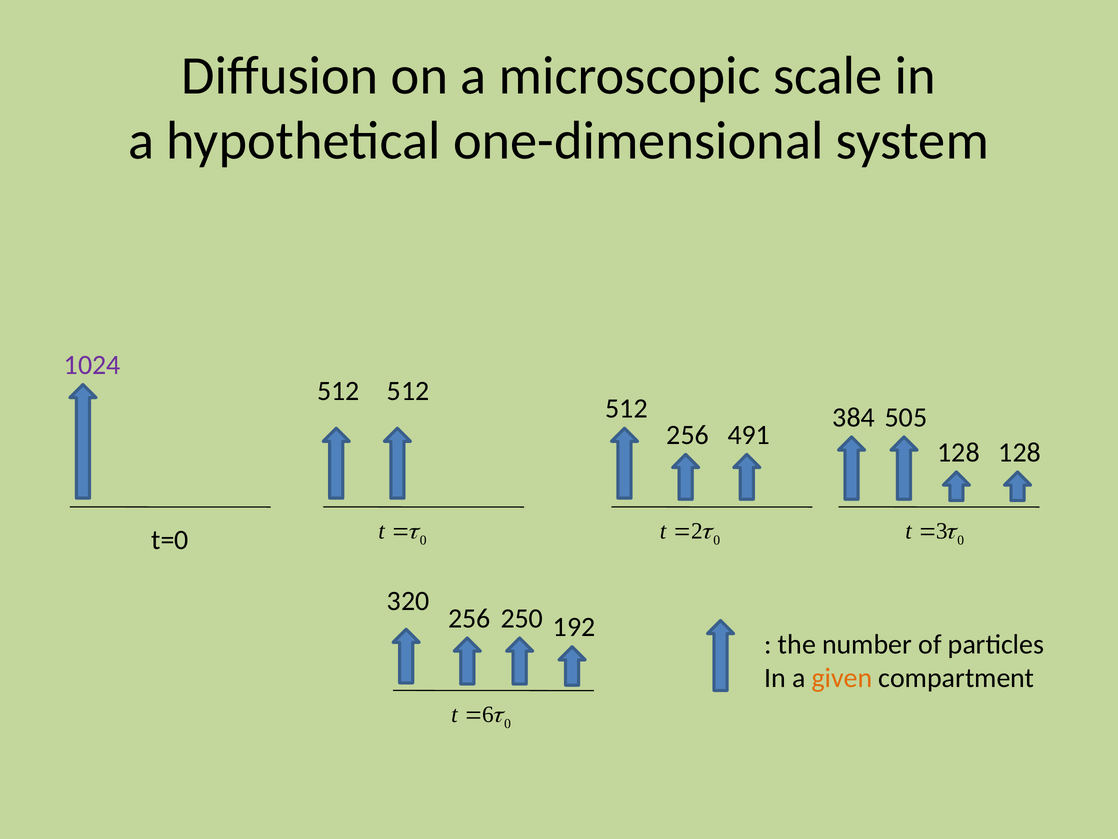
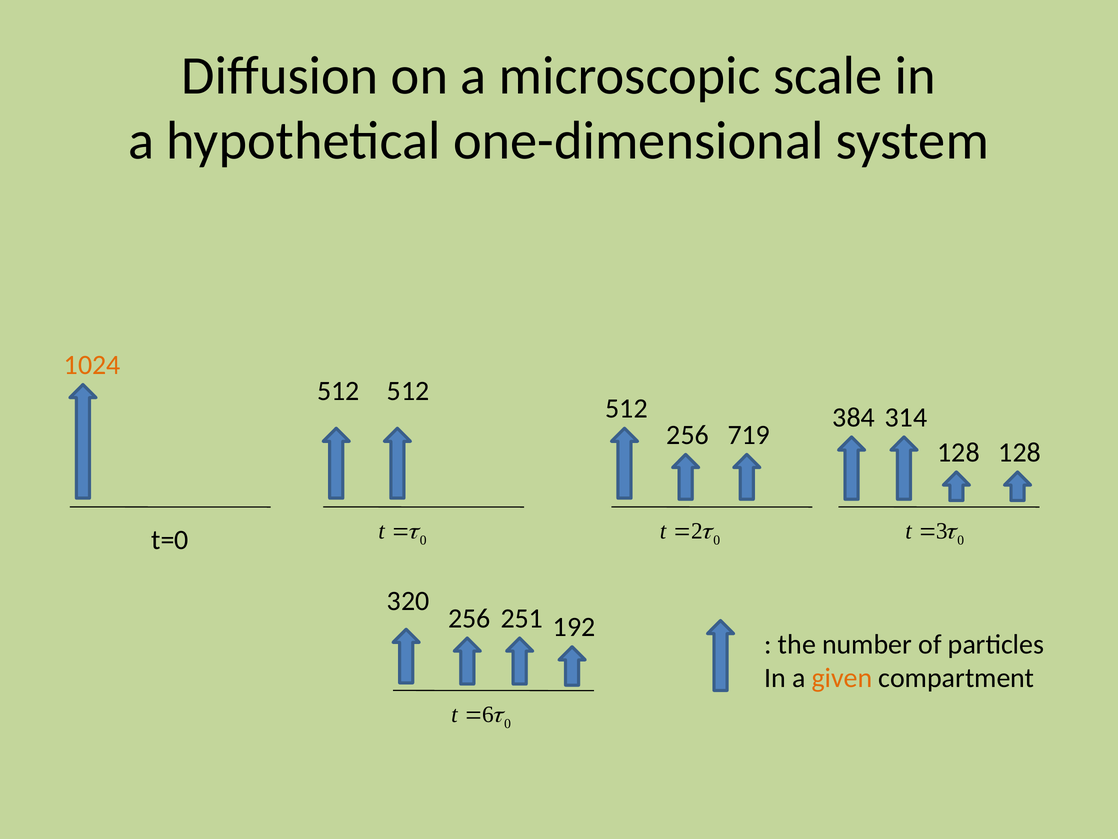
1024 colour: purple -> orange (92, 365)
505: 505 -> 314 (906, 417)
491: 491 -> 719 (749, 435)
250: 250 -> 251 (522, 618)
